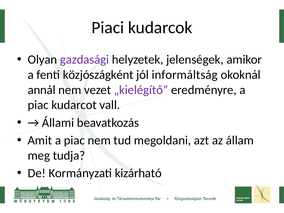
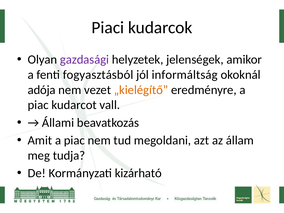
közjószágként: közjószágként -> fogyasztásból (98, 75)
annál: annál -> adója (42, 90)
„kielégítő colour: purple -> orange (141, 90)
